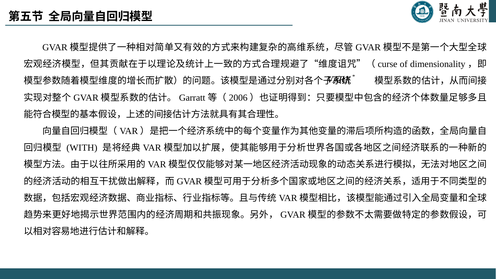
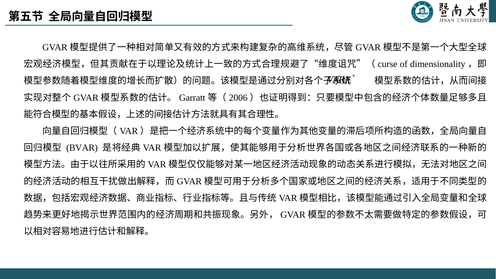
WITH: WITH -> BVAR (82, 148)
